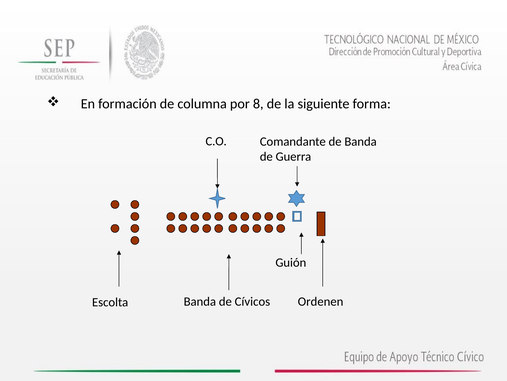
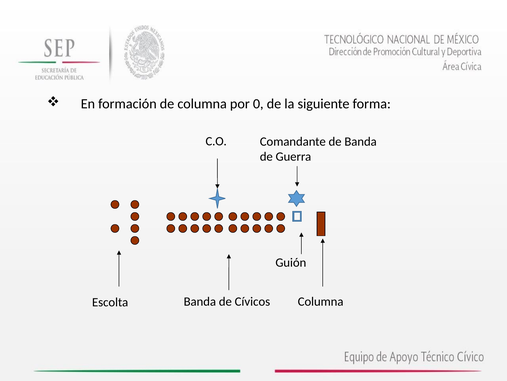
8: 8 -> 0 (258, 104)
Ordenen: Ordenen -> Columna (321, 301)
